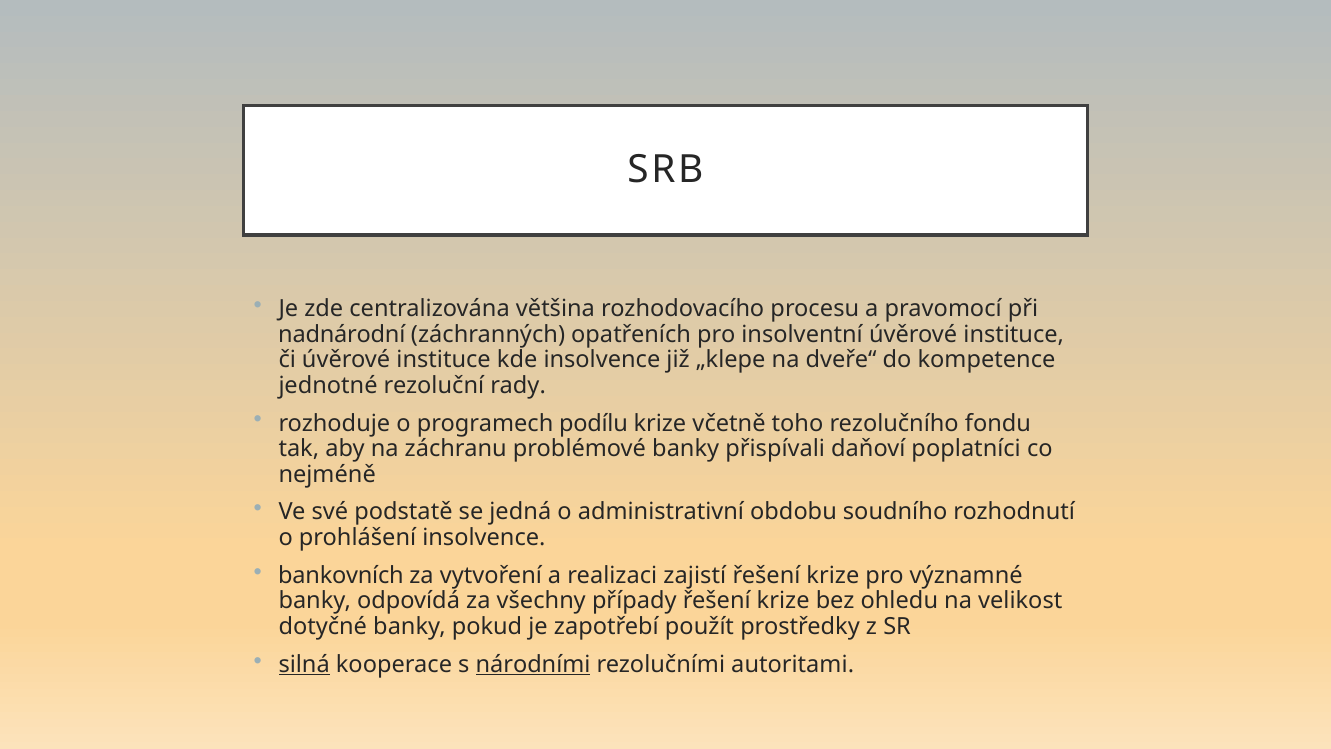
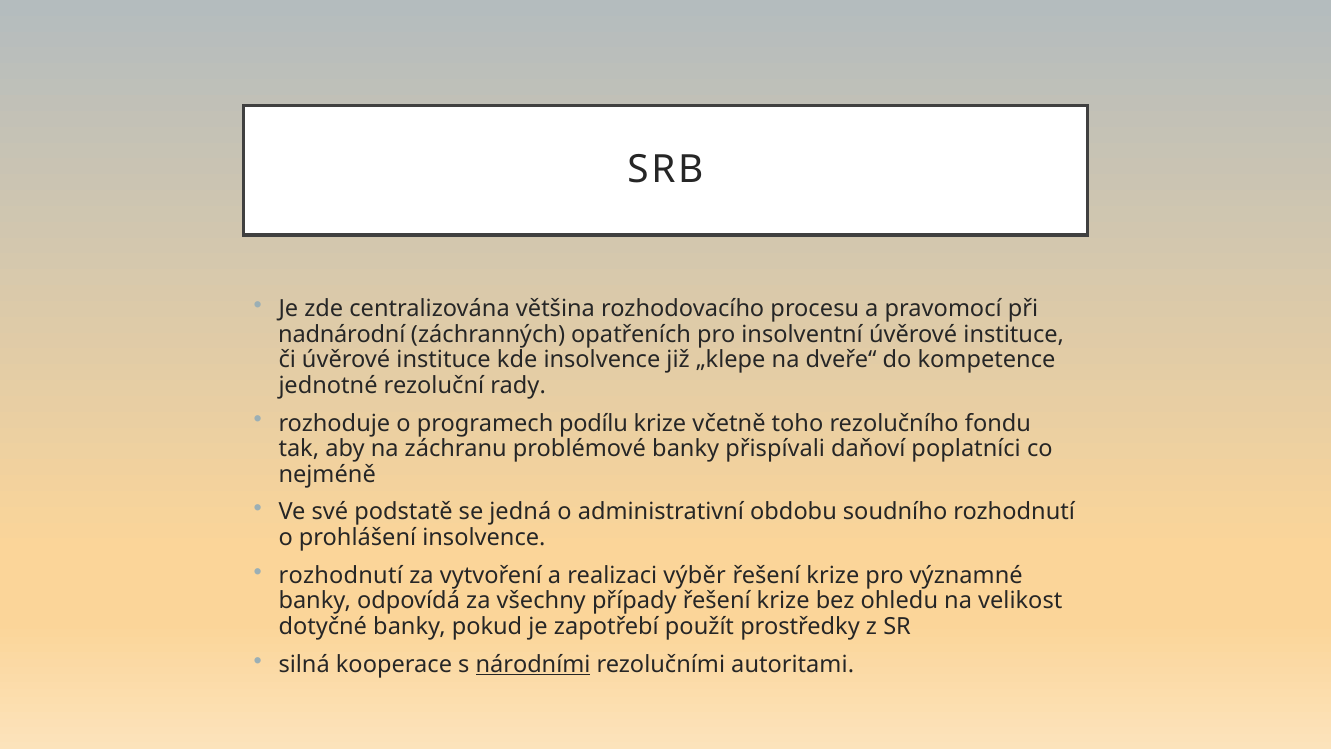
bankovních: bankovních -> rozhodnutí (341, 575)
zajistí: zajistí -> výběr (695, 575)
silná underline: present -> none (304, 664)
